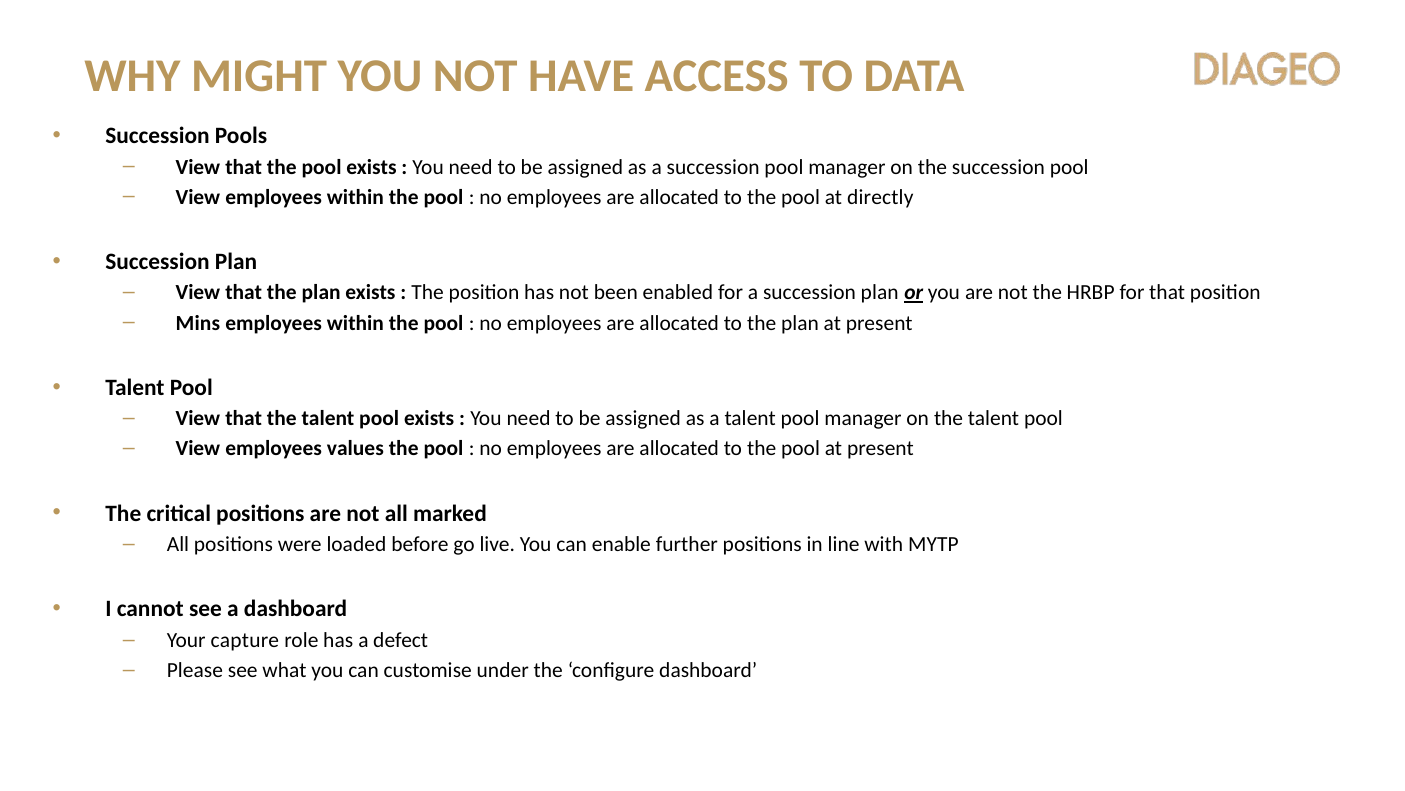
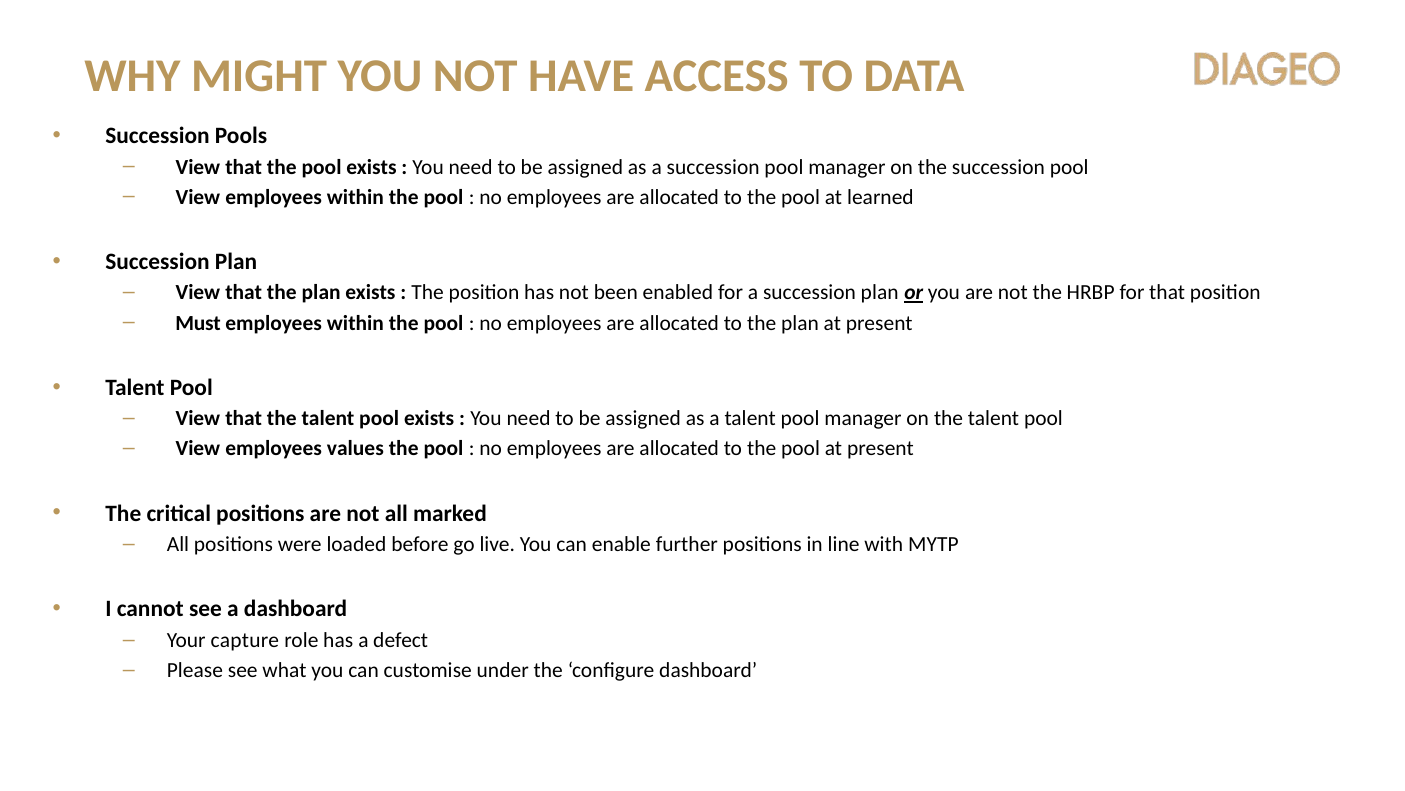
directly: directly -> learned (880, 197)
Mins: Mins -> Must (198, 323)
